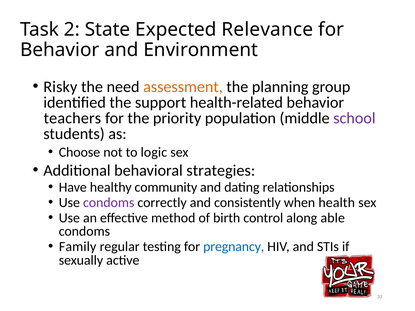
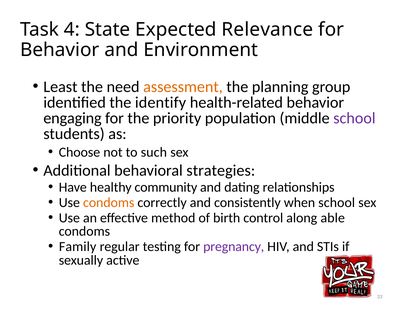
2: 2 -> 4 (72, 30)
Risky: Risky -> Least (60, 87)
support: support -> identify (161, 102)
teachers: teachers -> engaging (73, 118)
logic: logic -> such (154, 152)
condoms colour: purple -> orange (109, 203)
when health: health -> school (337, 203)
pregnancy colour: blue -> purple (234, 247)
